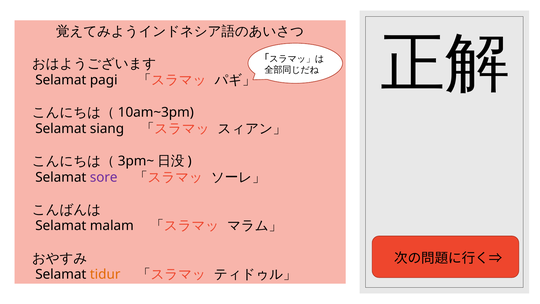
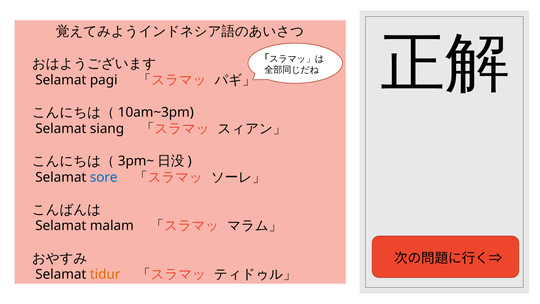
sore colour: purple -> blue (104, 177)
